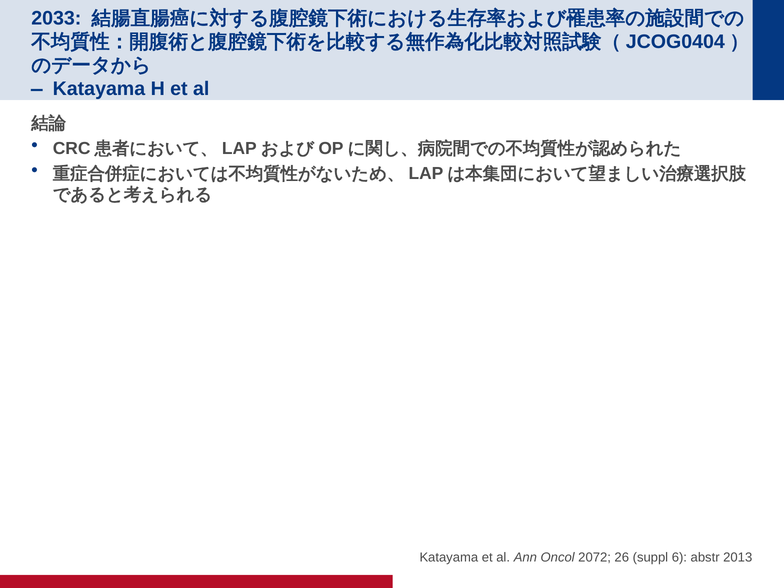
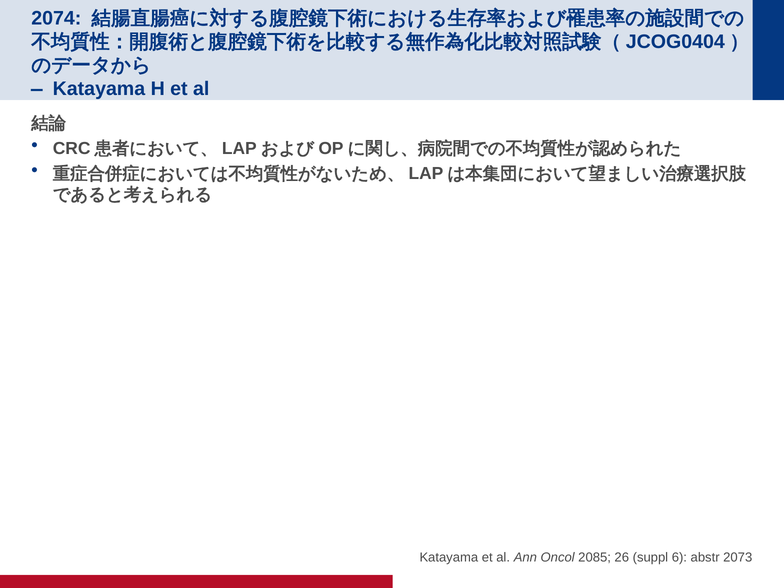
2033: 2033 -> 2074 (56, 18)
2072: 2072 -> 2085 (595, 557)
2013: 2013 -> 2073 (738, 557)
